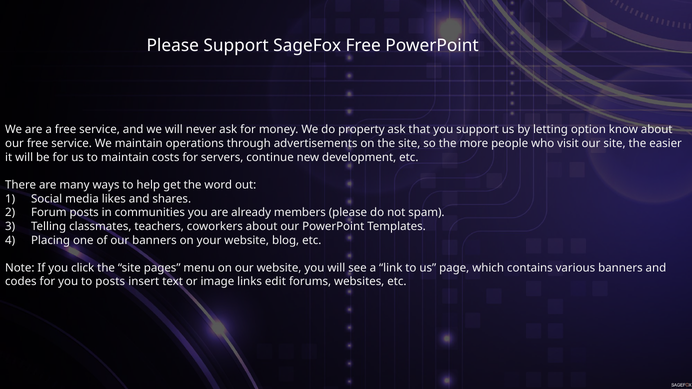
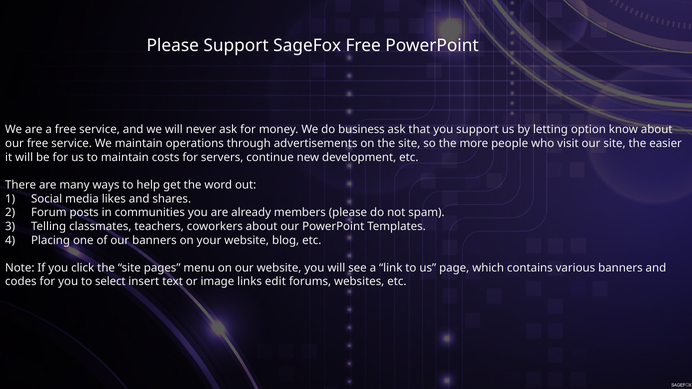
property: property -> business (361, 130)
to posts: posts -> select (110, 282)
